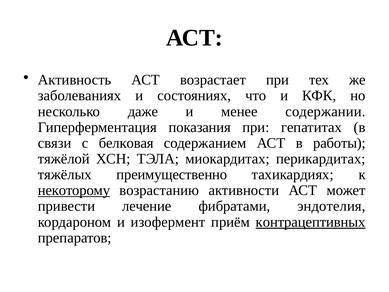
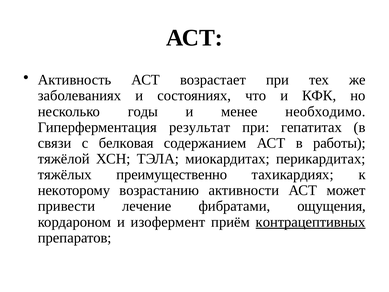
даже: даже -> годы (143, 111)
содержании: содержании -> необходимо (325, 111)
показания: показания -> результат (200, 127)
некоторому underline: present -> none (74, 190)
эндотелия: эндотелия -> ощущения (332, 206)
